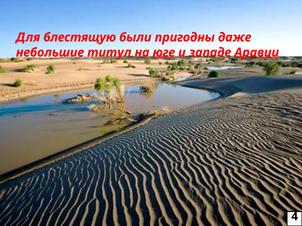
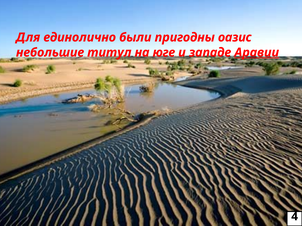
блестящую: блестящую -> единолично (80, 37)
даже: даже -> оазис (235, 37)
юге underline: present -> none (164, 53)
